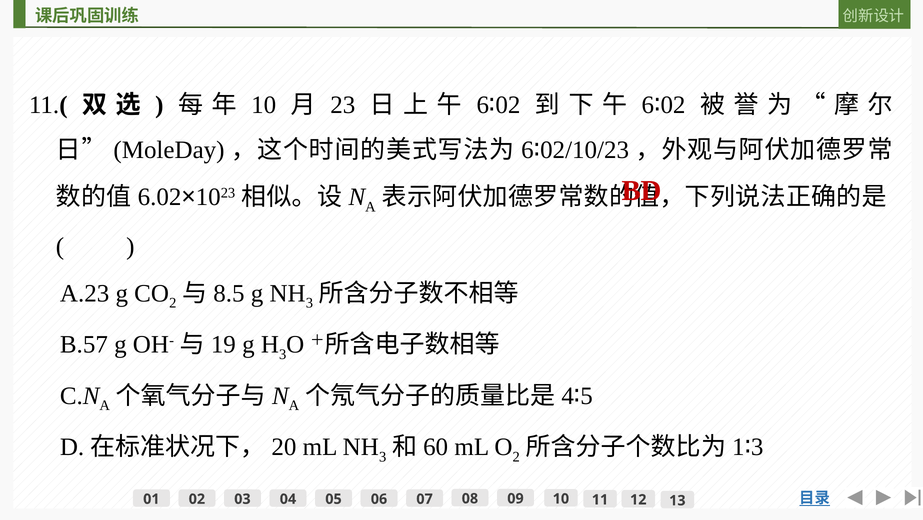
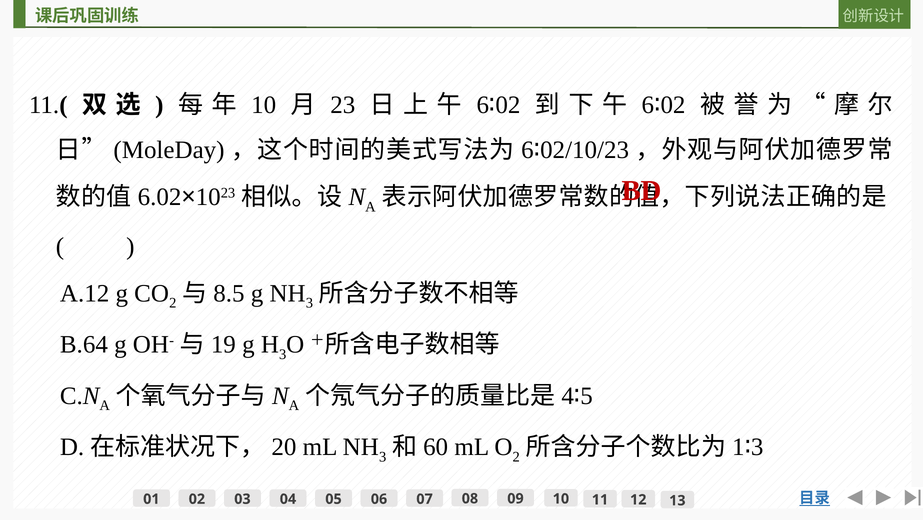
A.23: A.23 -> A.12 (85, 293)
B.57: B.57 -> B.64 (84, 344)
